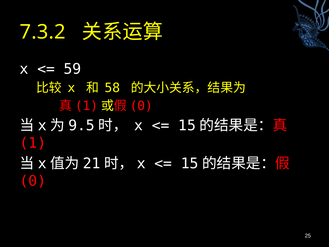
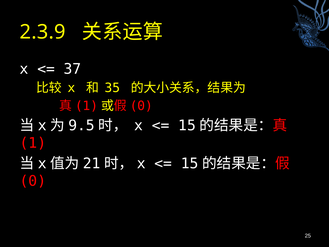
7.3.2: 7.3.2 -> 2.3.9 (43, 32)
59: 59 -> 37 (72, 69)
58: 58 -> 35 (112, 88)
